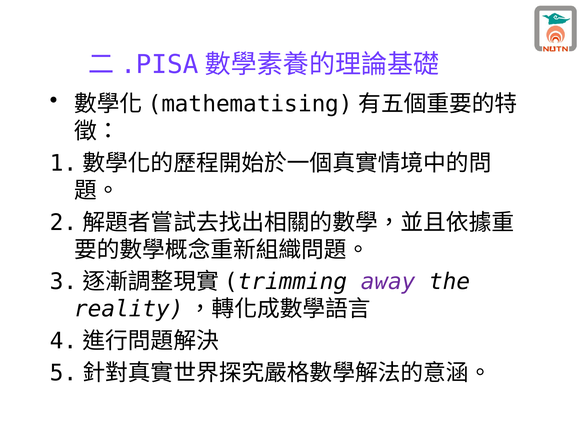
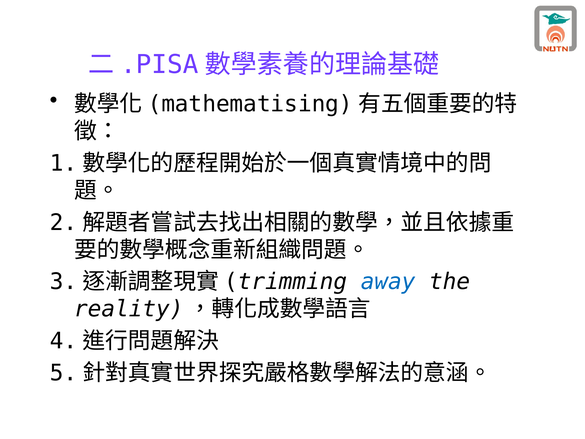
away colour: purple -> blue (388, 282)
